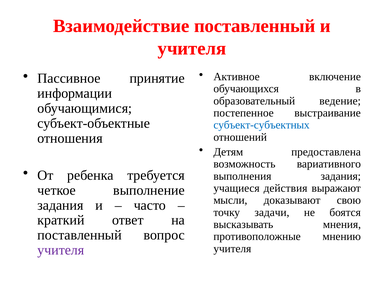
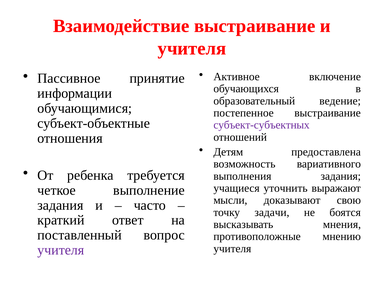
Взаимодействие поставленный: поставленный -> выстраивание (255, 26)
субъект-субъектных colour: blue -> purple (262, 125)
действия: действия -> уточнить (286, 188)
